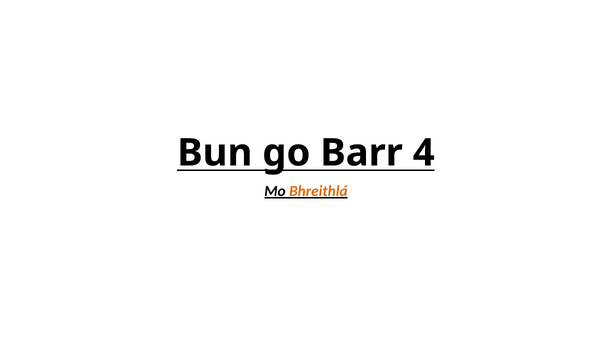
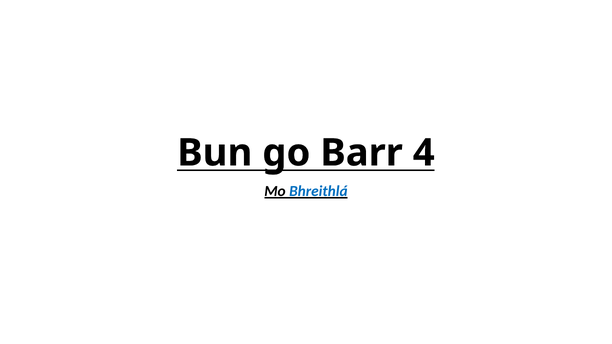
Bhreithlá colour: orange -> blue (318, 191)
